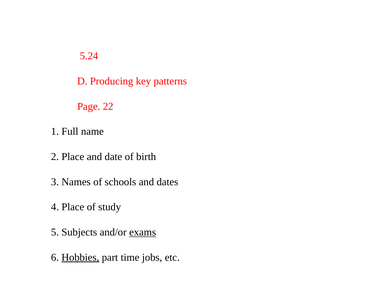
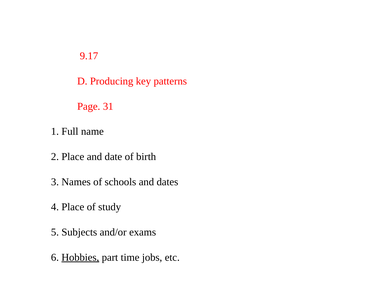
5.24: 5.24 -> 9.17 (89, 56)
22: 22 -> 31 (108, 107)
exams underline: present -> none (143, 233)
